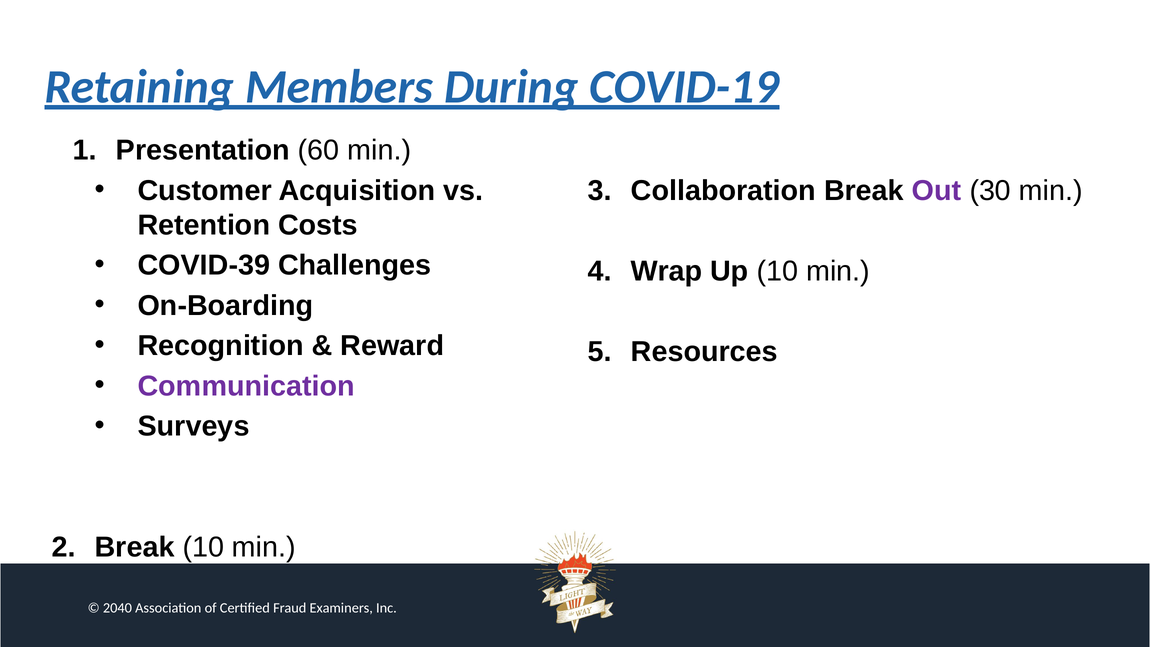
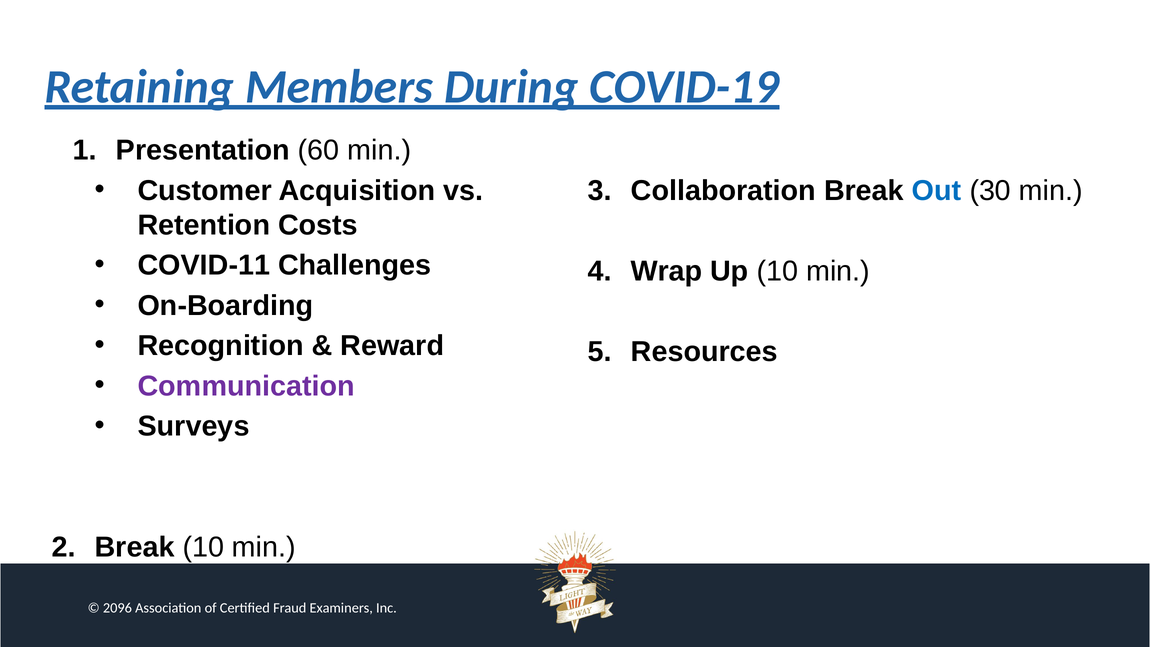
Out colour: purple -> blue (937, 191)
COVID-39: COVID-39 -> COVID-11 (204, 265)
2040: 2040 -> 2096 (117, 608)
